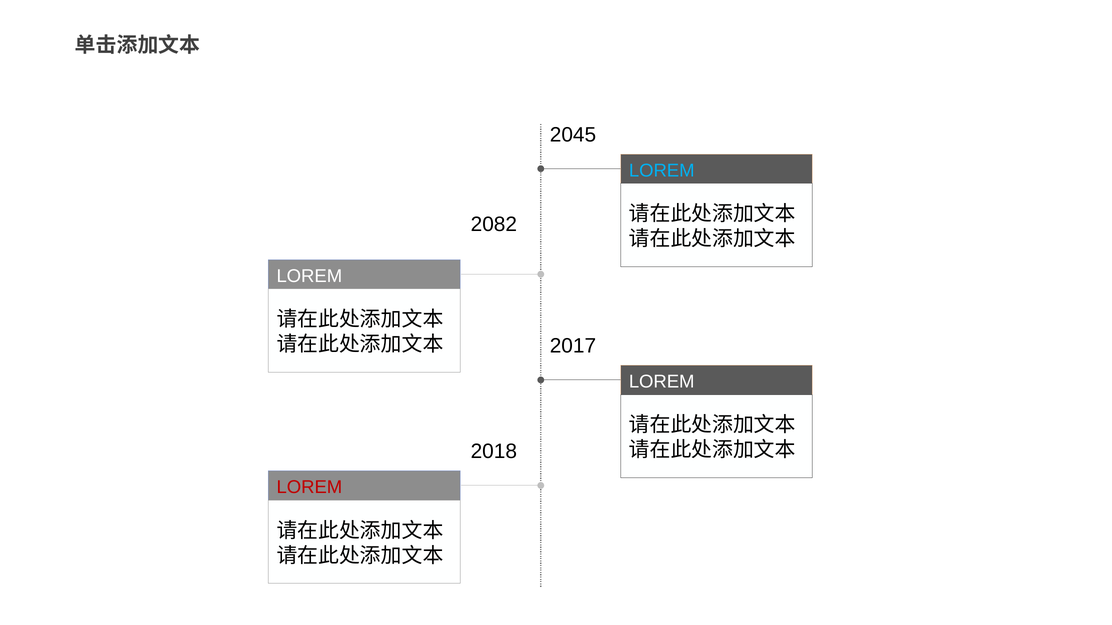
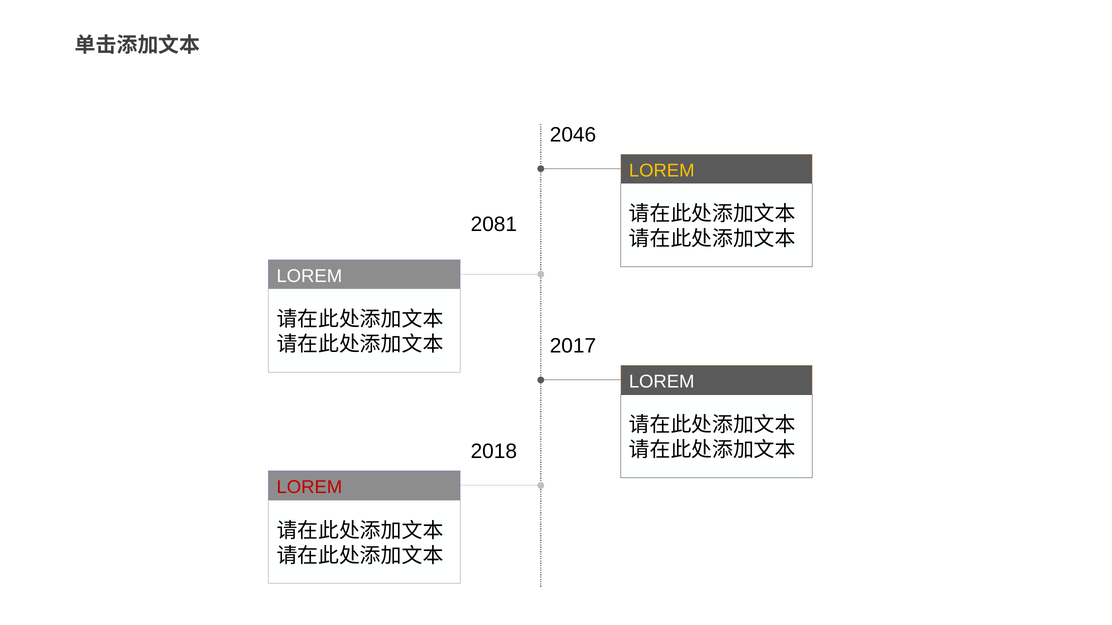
2045: 2045 -> 2046 (573, 135)
LOREM colour: light blue -> yellow (662, 171)
2082: 2082 -> 2081 (494, 224)
